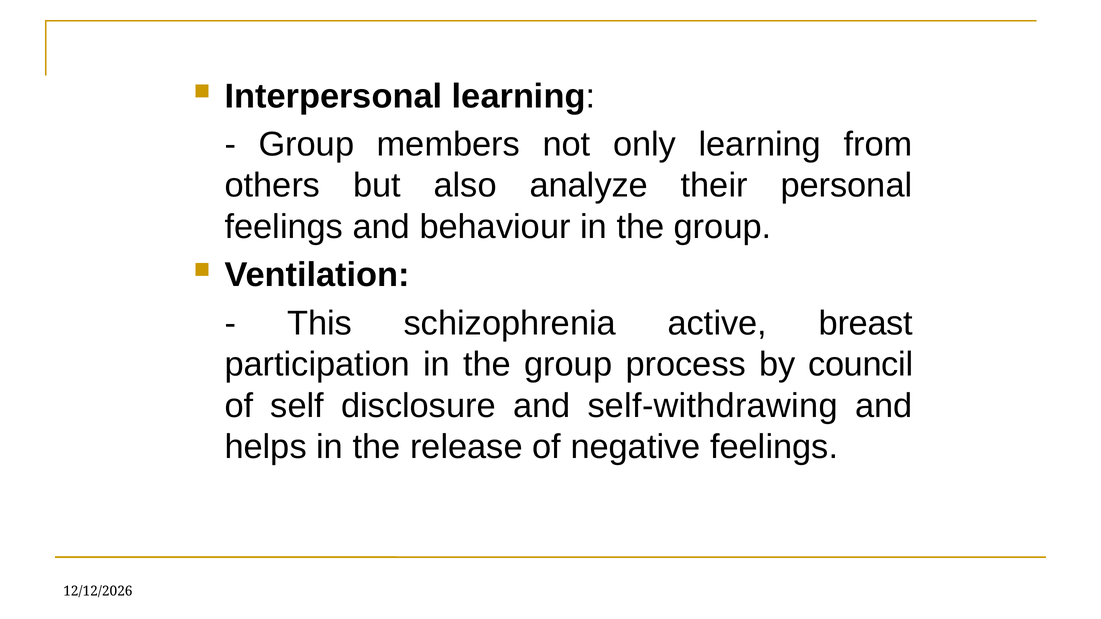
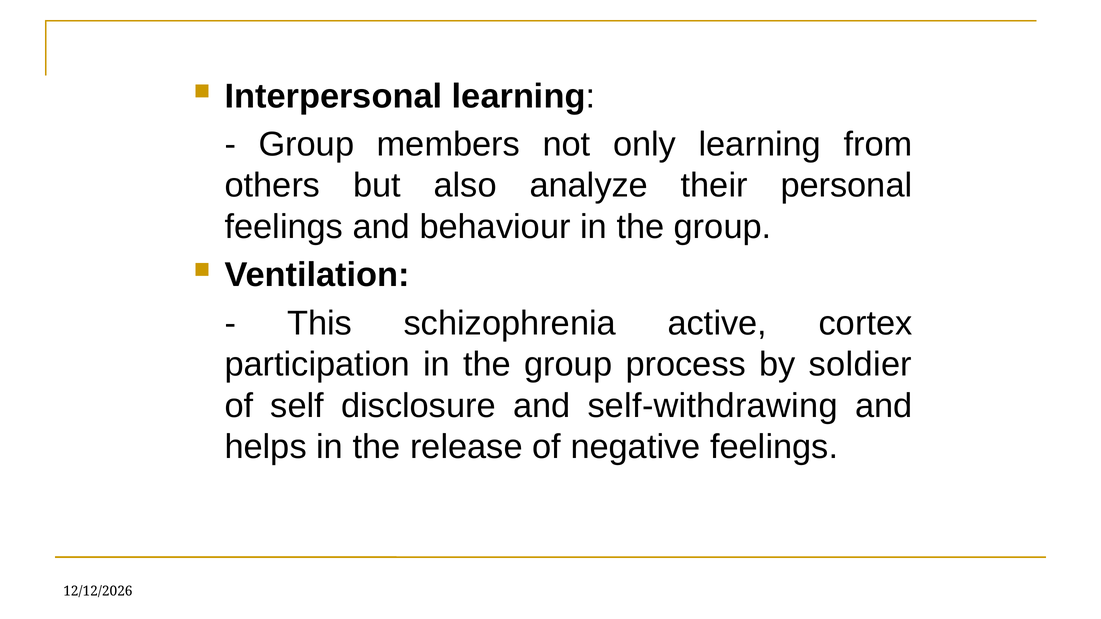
breast: breast -> cortex (866, 323)
council: council -> soldier (860, 365)
